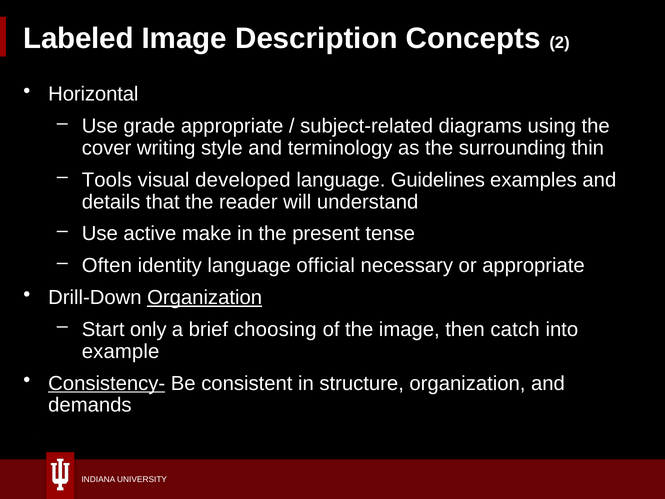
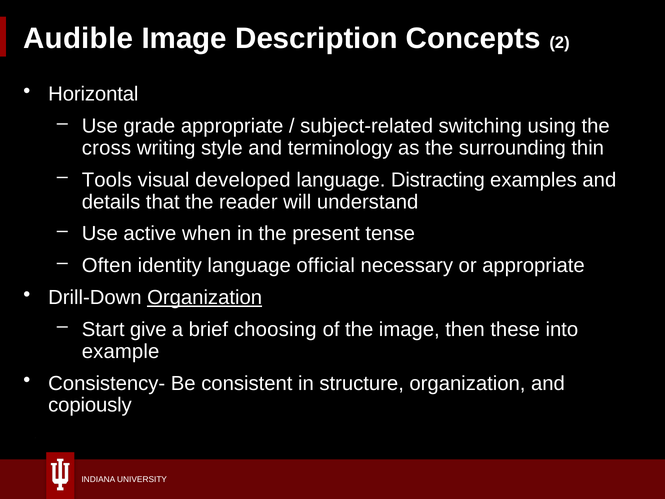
Labeled: Labeled -> Audible (78, 39)
diagrams: diagrams -> switching (480, 126)
cover: cover -> cross (106, 148)
Guidelines: Guidelines -> Distracting (438, 180)
make: make -> when (207, 234)
only: only -> give (148, 329)
catch: catch -> these (515, 329)
Consistency- underline: present -> none (107, 383)
demands: demands -> copiously (90, 405)
